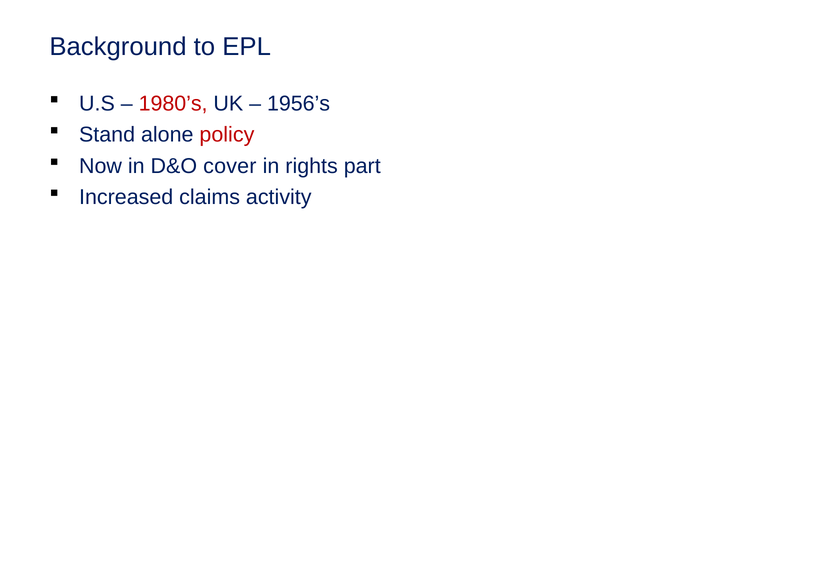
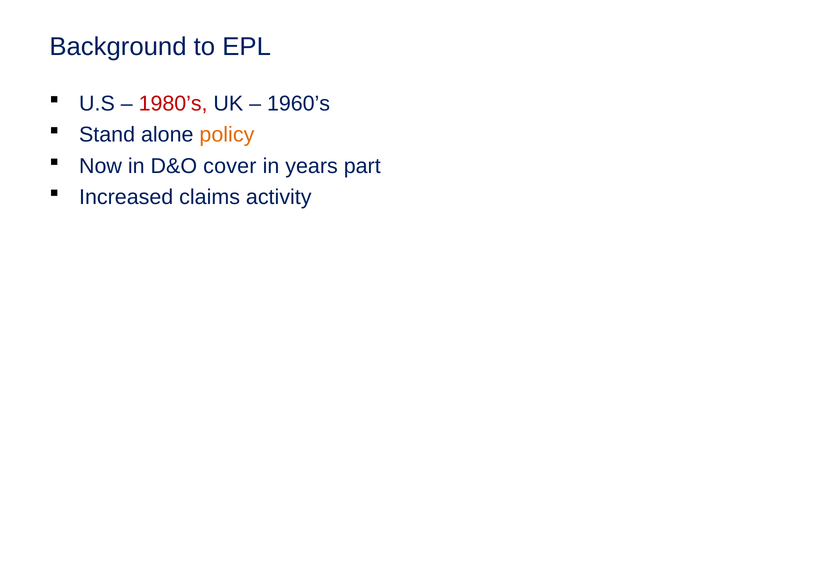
1956’s: 1956’s -> 1960’s (299, 104)
policy colour: red -> orange (227, 135)
rights: rights -> years (312, 166)
